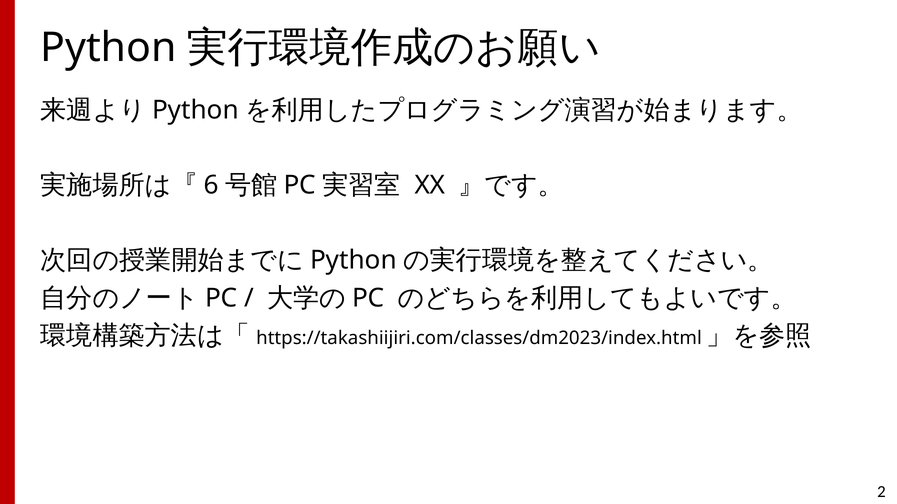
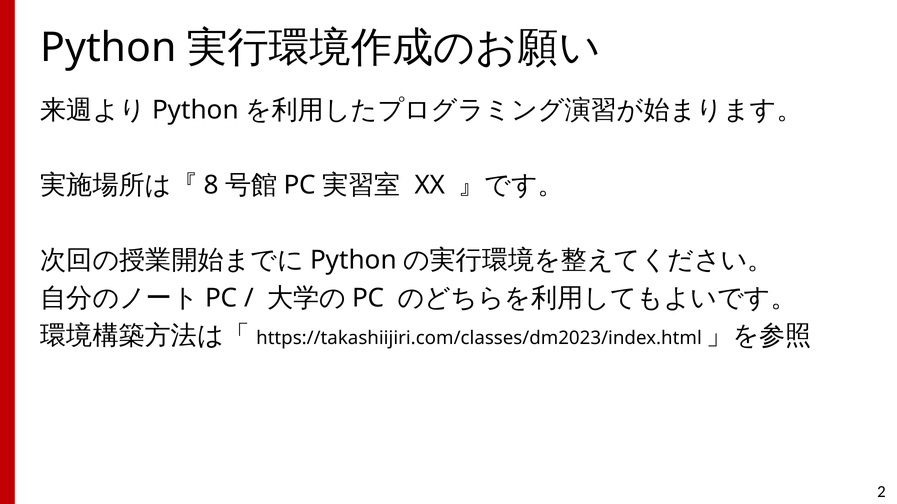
6: 6 -> 8 (211, 185)
